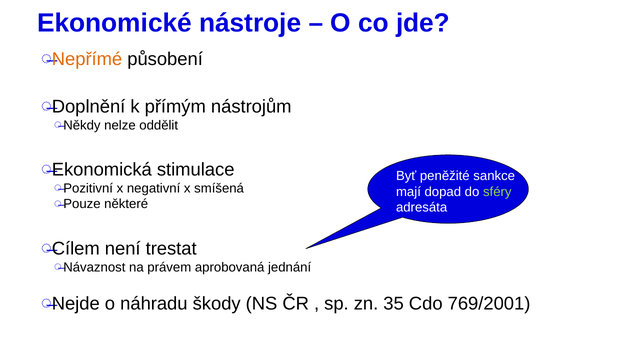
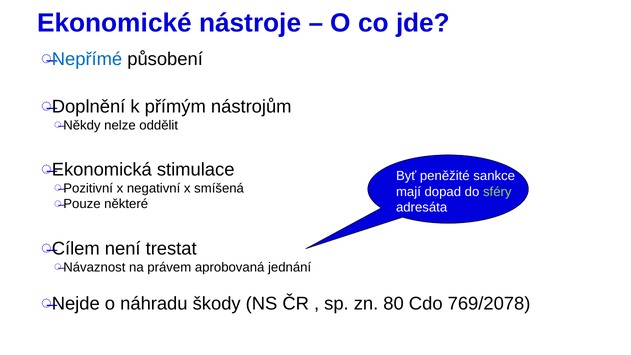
Nepřímé colour: orange -> blue (87, 59)
35: 35 -> 80 (394, 304)
769/2001: 769/2001 -> 769/2078 (489, 304)
